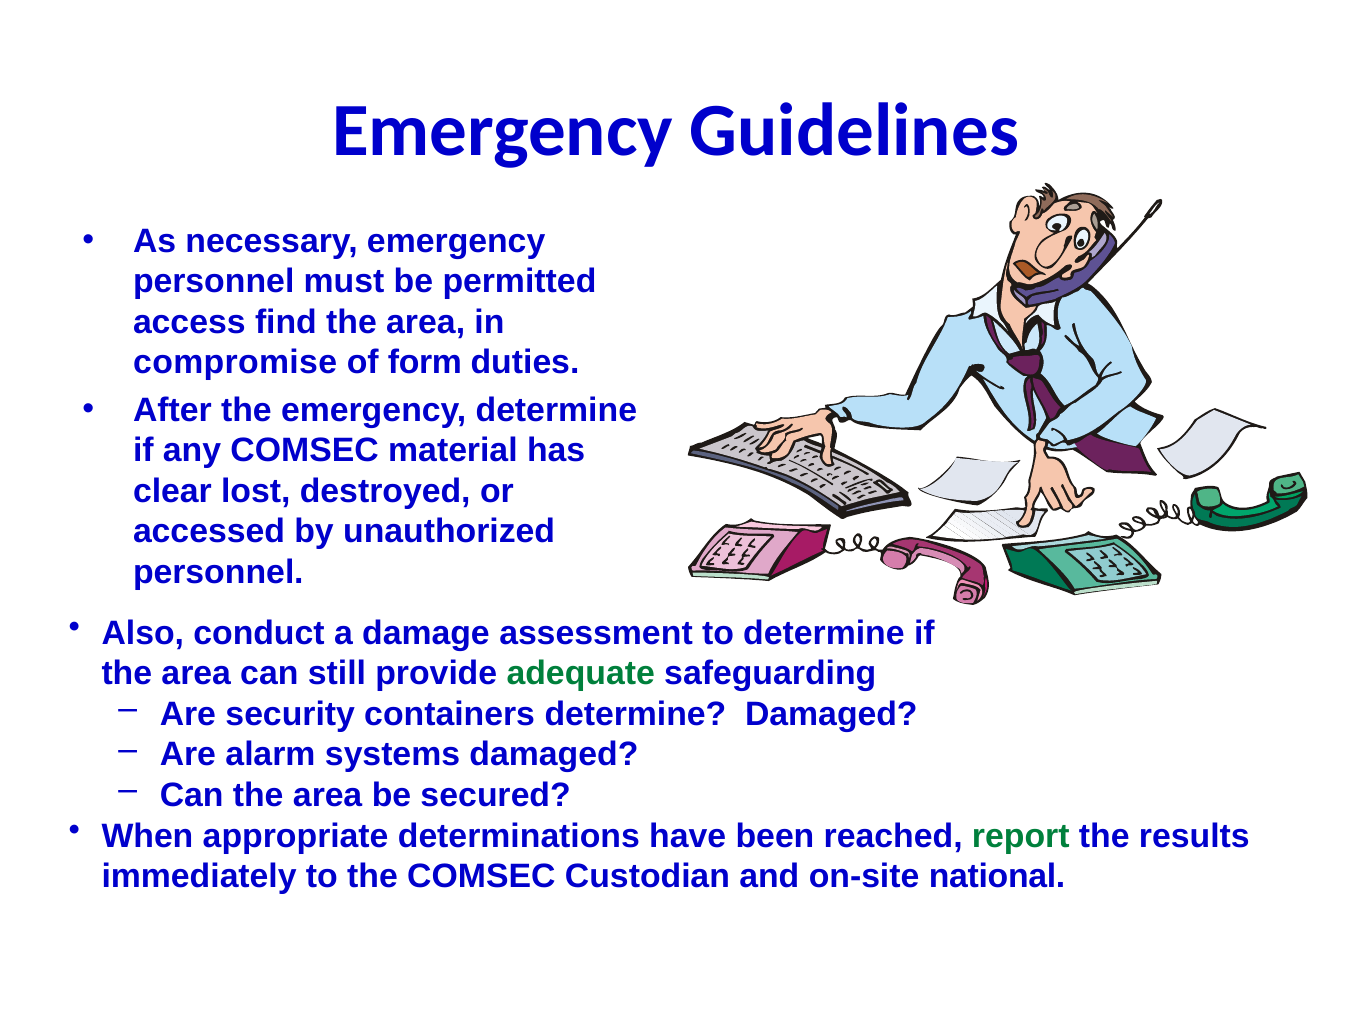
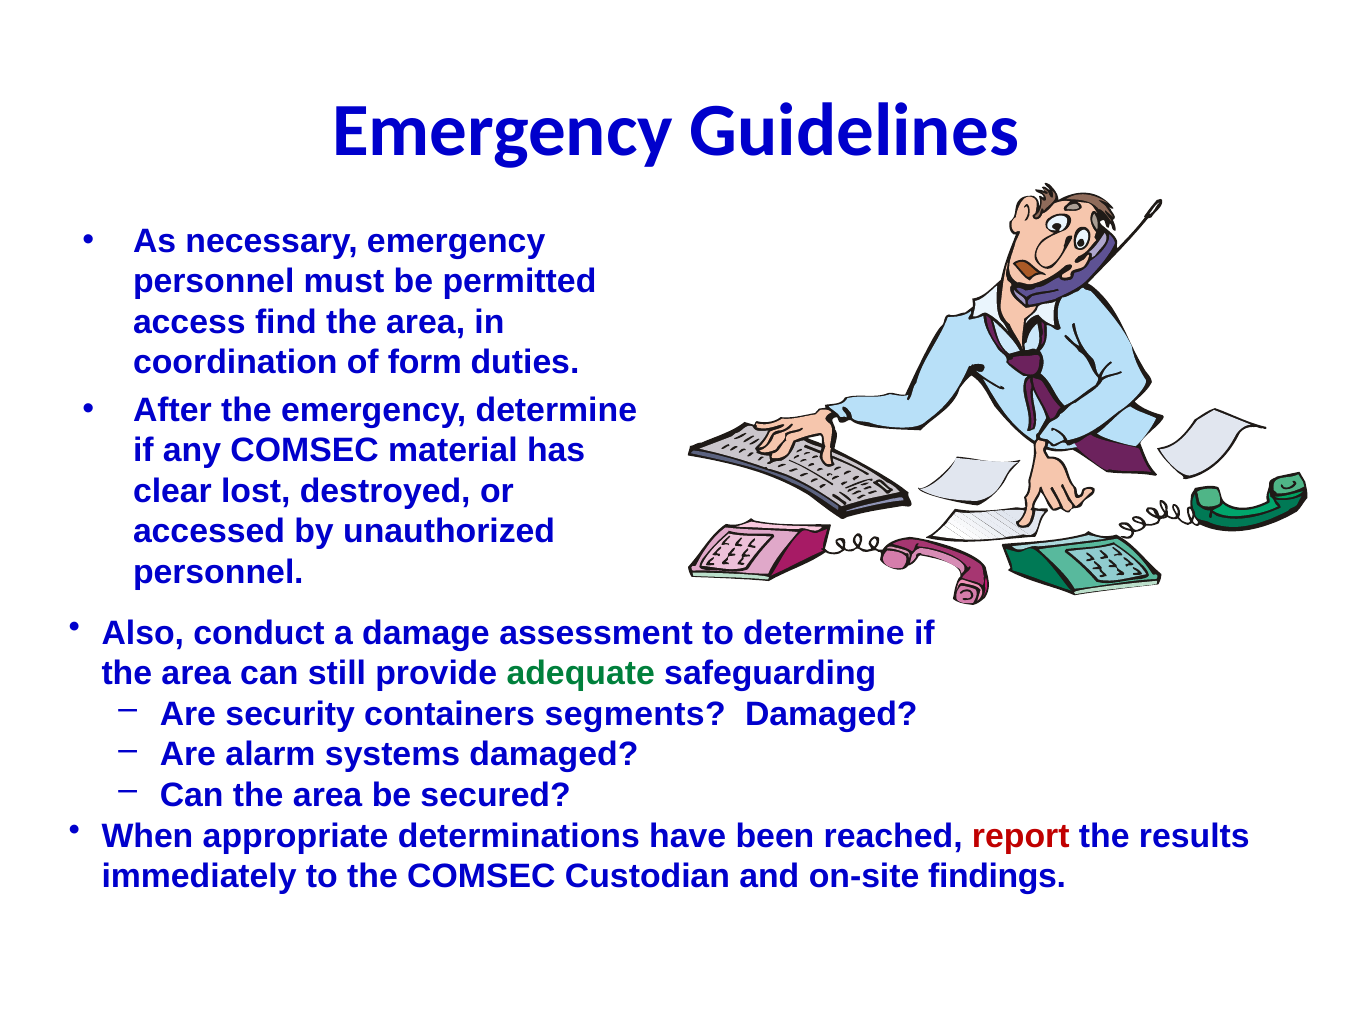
compromise: compromise -> coordination (235, 363)
containers determine: determine -> segments (635, 714)
report colour: green -> red (1021, 836)
national: national -> findings (997, 876)
